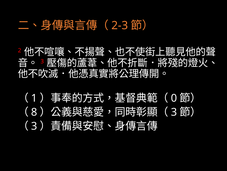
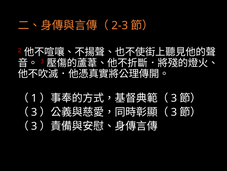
0: 0 -> 3 (174, 98)
8: 8 -> 3 (34, 112)
